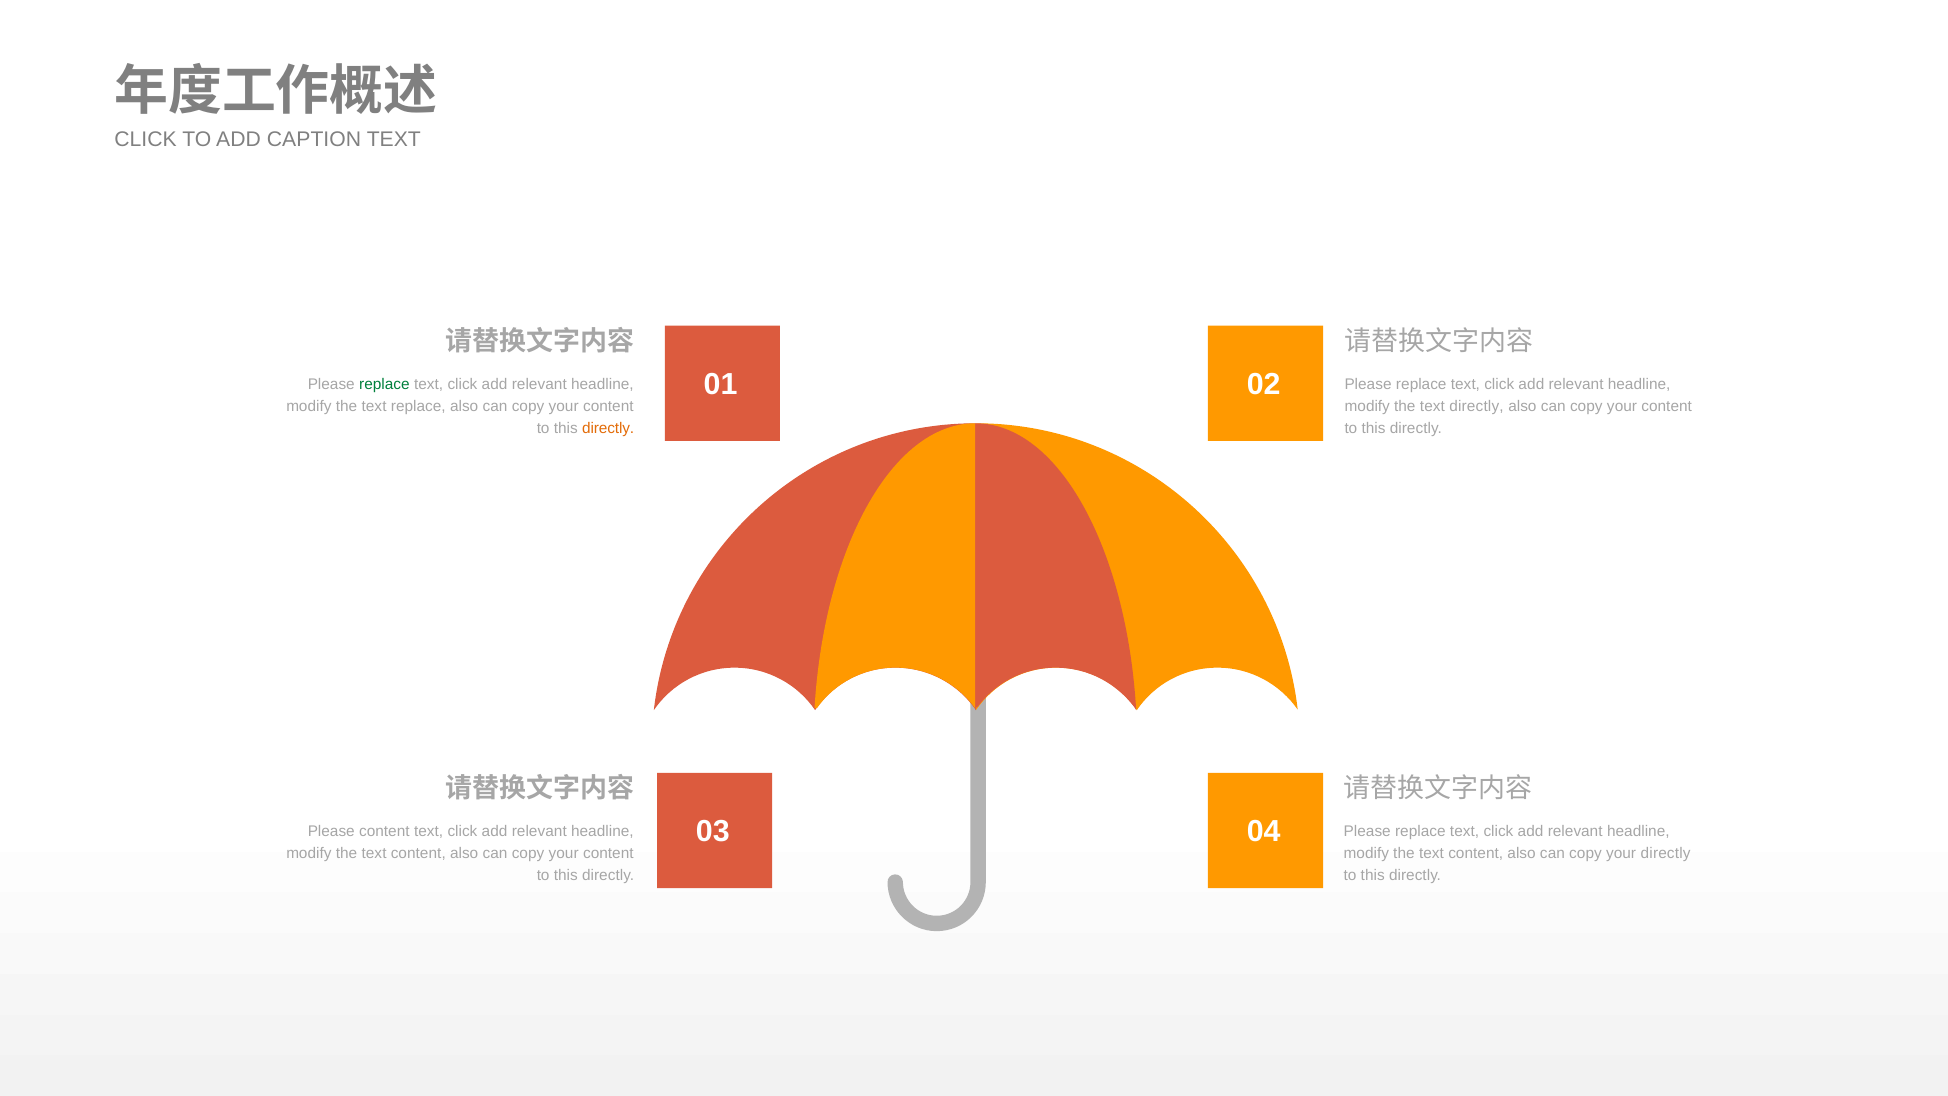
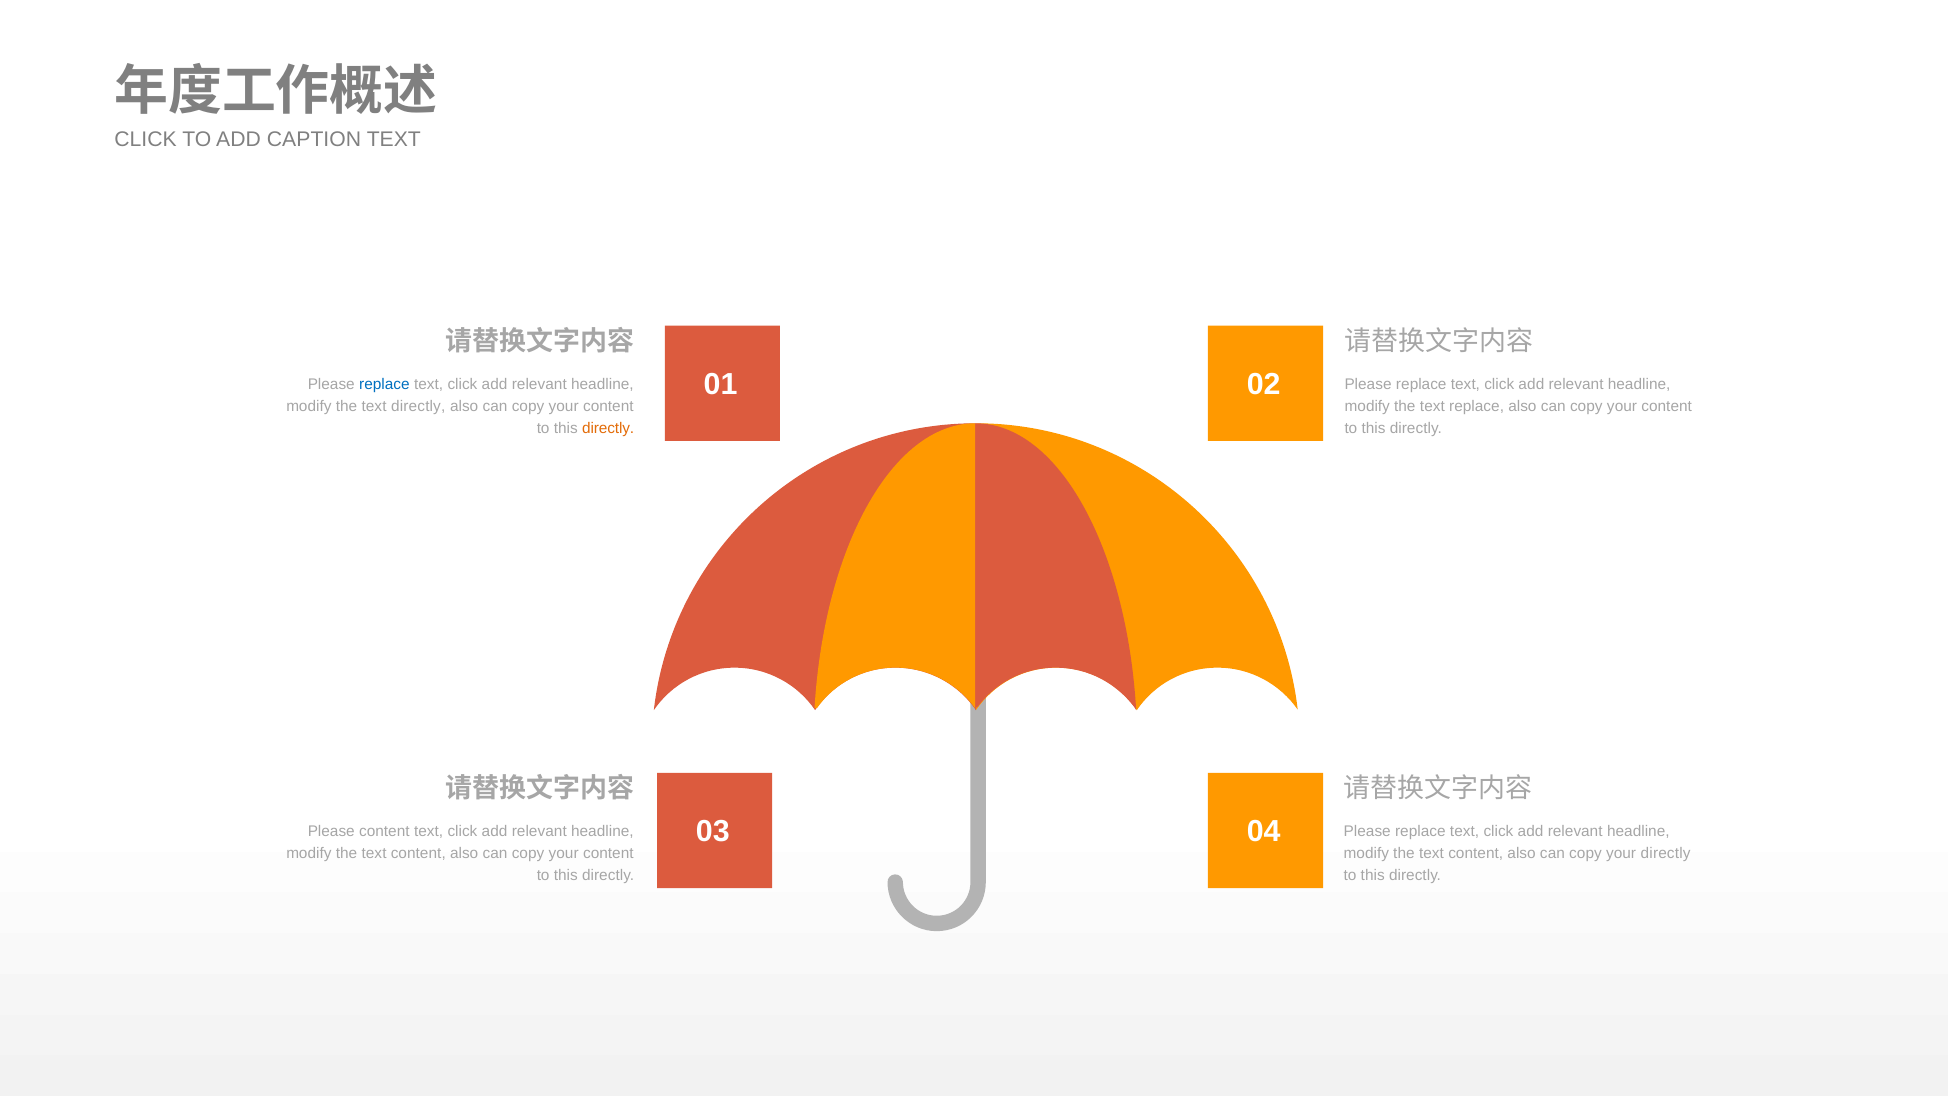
replace colour: green -> blue (384, 384)
text replace: replace -> directly (418, 406)
text directly: directly -> replace (1477, 406)
